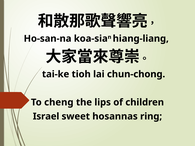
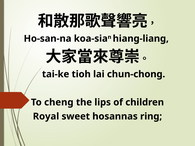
Israel: Israel -> Royal (46, 117)
